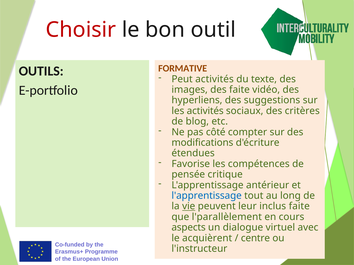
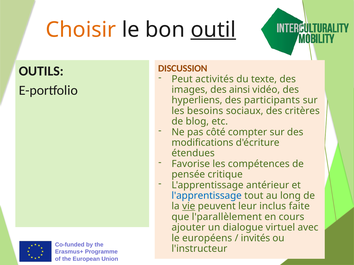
Choisir colour: red -> orange (81, 30)
outil underline: none -> present (213, 30)
FORMATIVE: FORMATIVE -> DISCUSSION (183, 69)
des faite: faite -> ainsi (240, 90)
suggestions: suggestions -> participants (272, 100)
les activités: activités -> besoins (205, 111)
aspects: aspects -> ajouter (188, 228)
acquièrent: acquièrent -> européens (207, 238)
centre: centre -> invités (255, 238)
